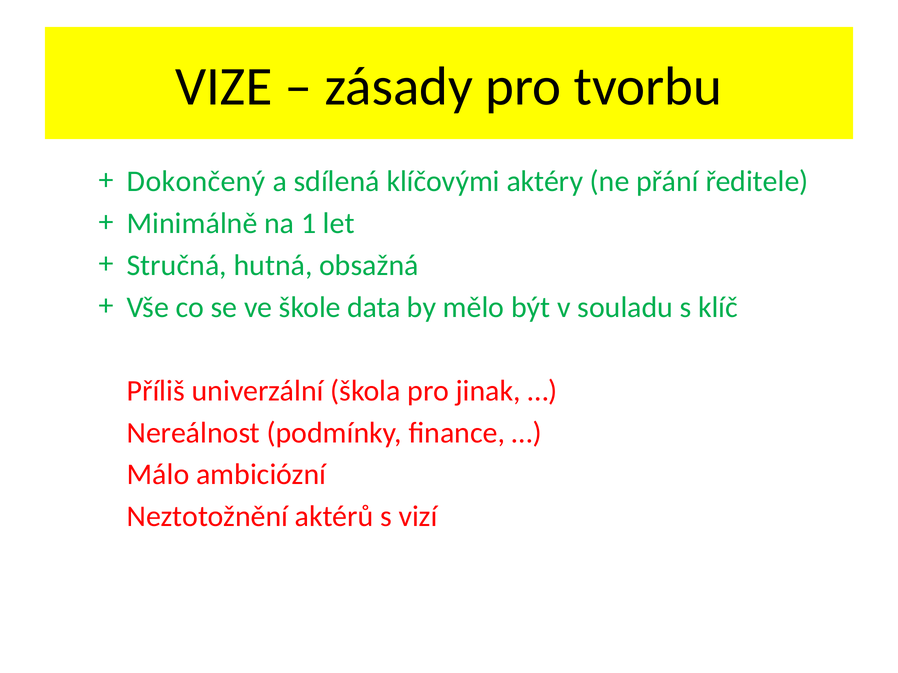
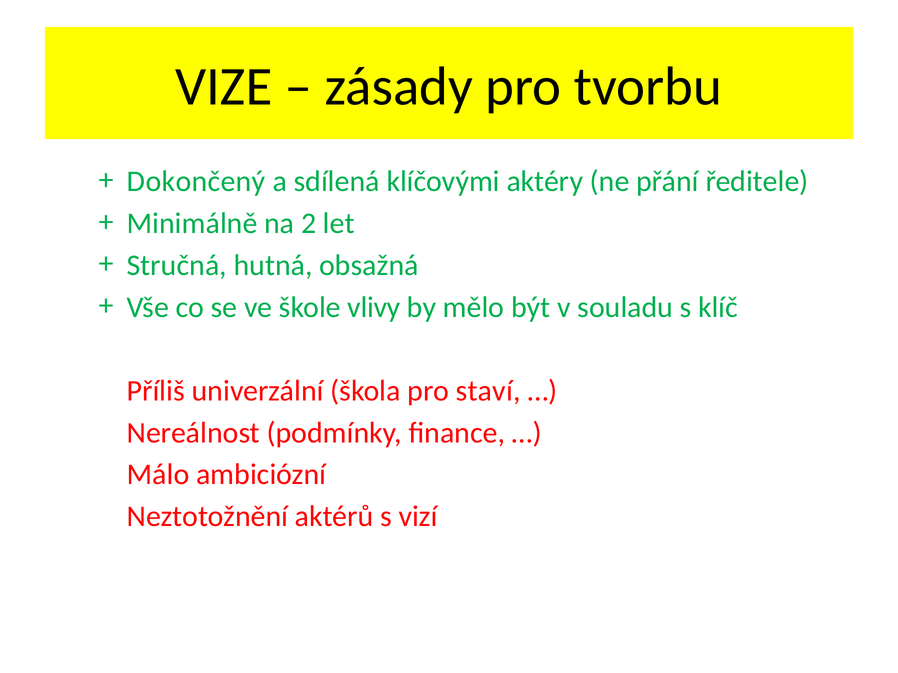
1: 1 -> 2 (309, 224)
data: data -> vlivy (374, 307)
jinak: jinak -> staví (488, 391)
